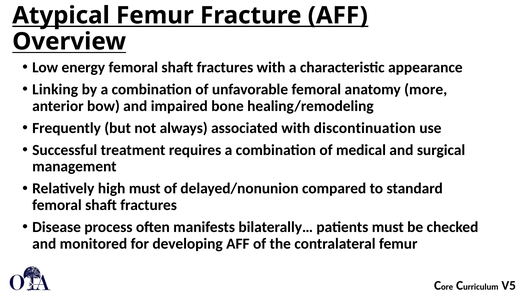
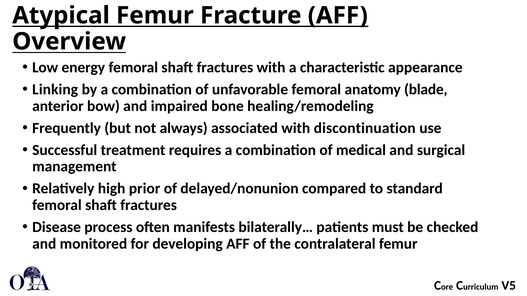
more: more -> blade (426, 90)
high must: must -> prior (145, 189)
